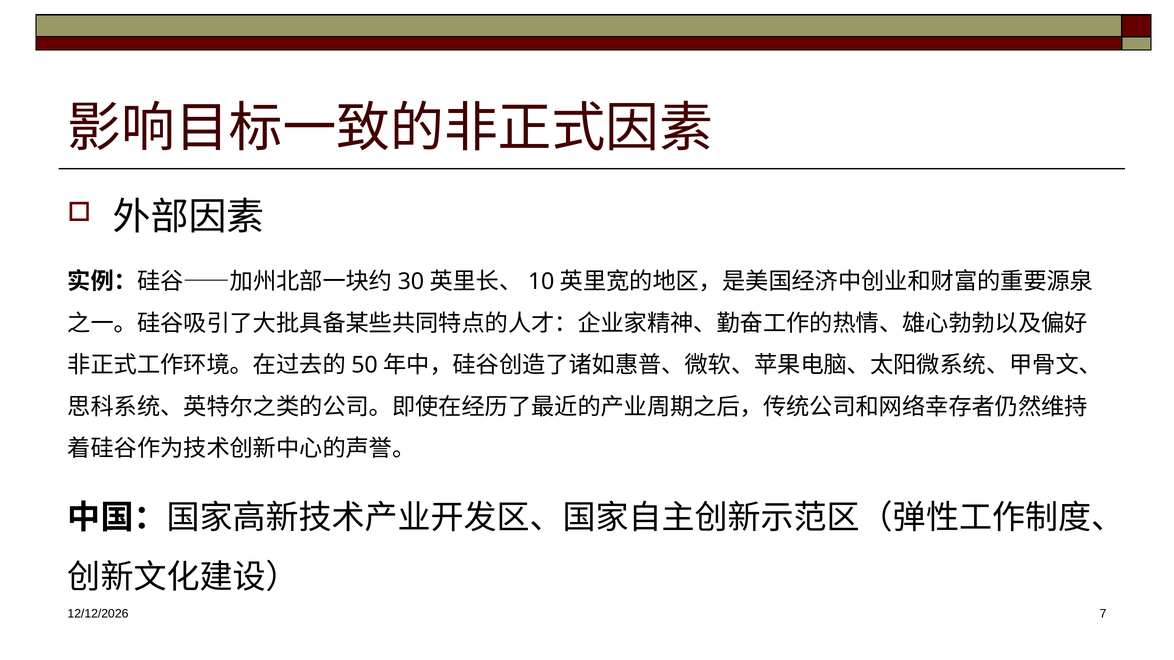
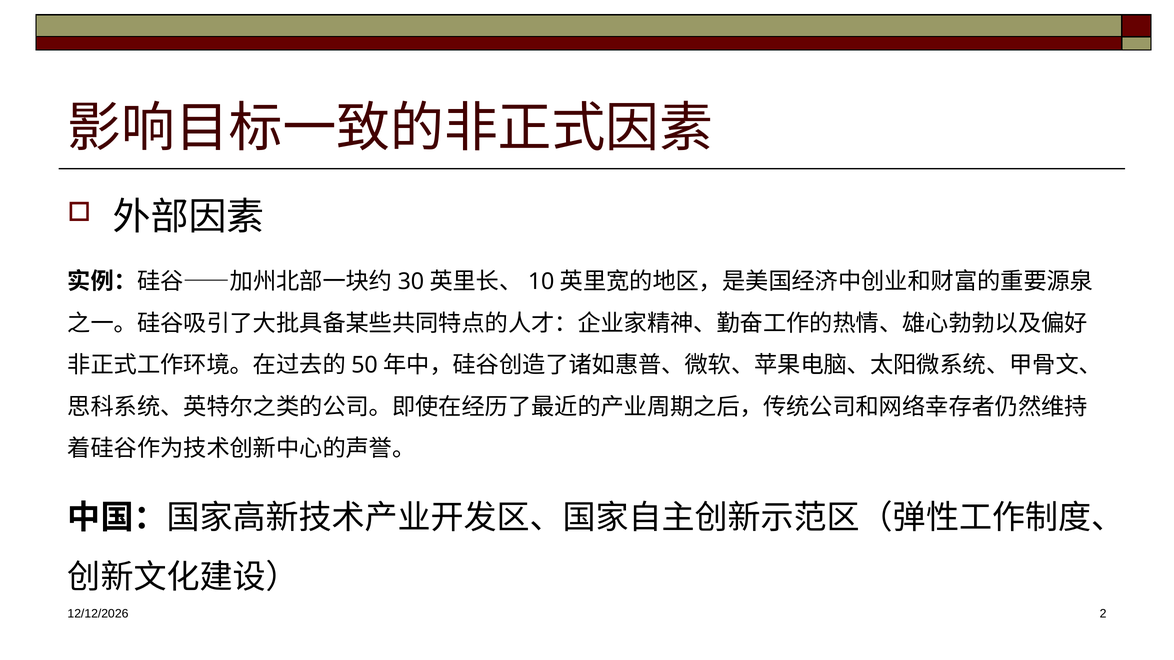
7: 7 -> 2 (1103, 614)
